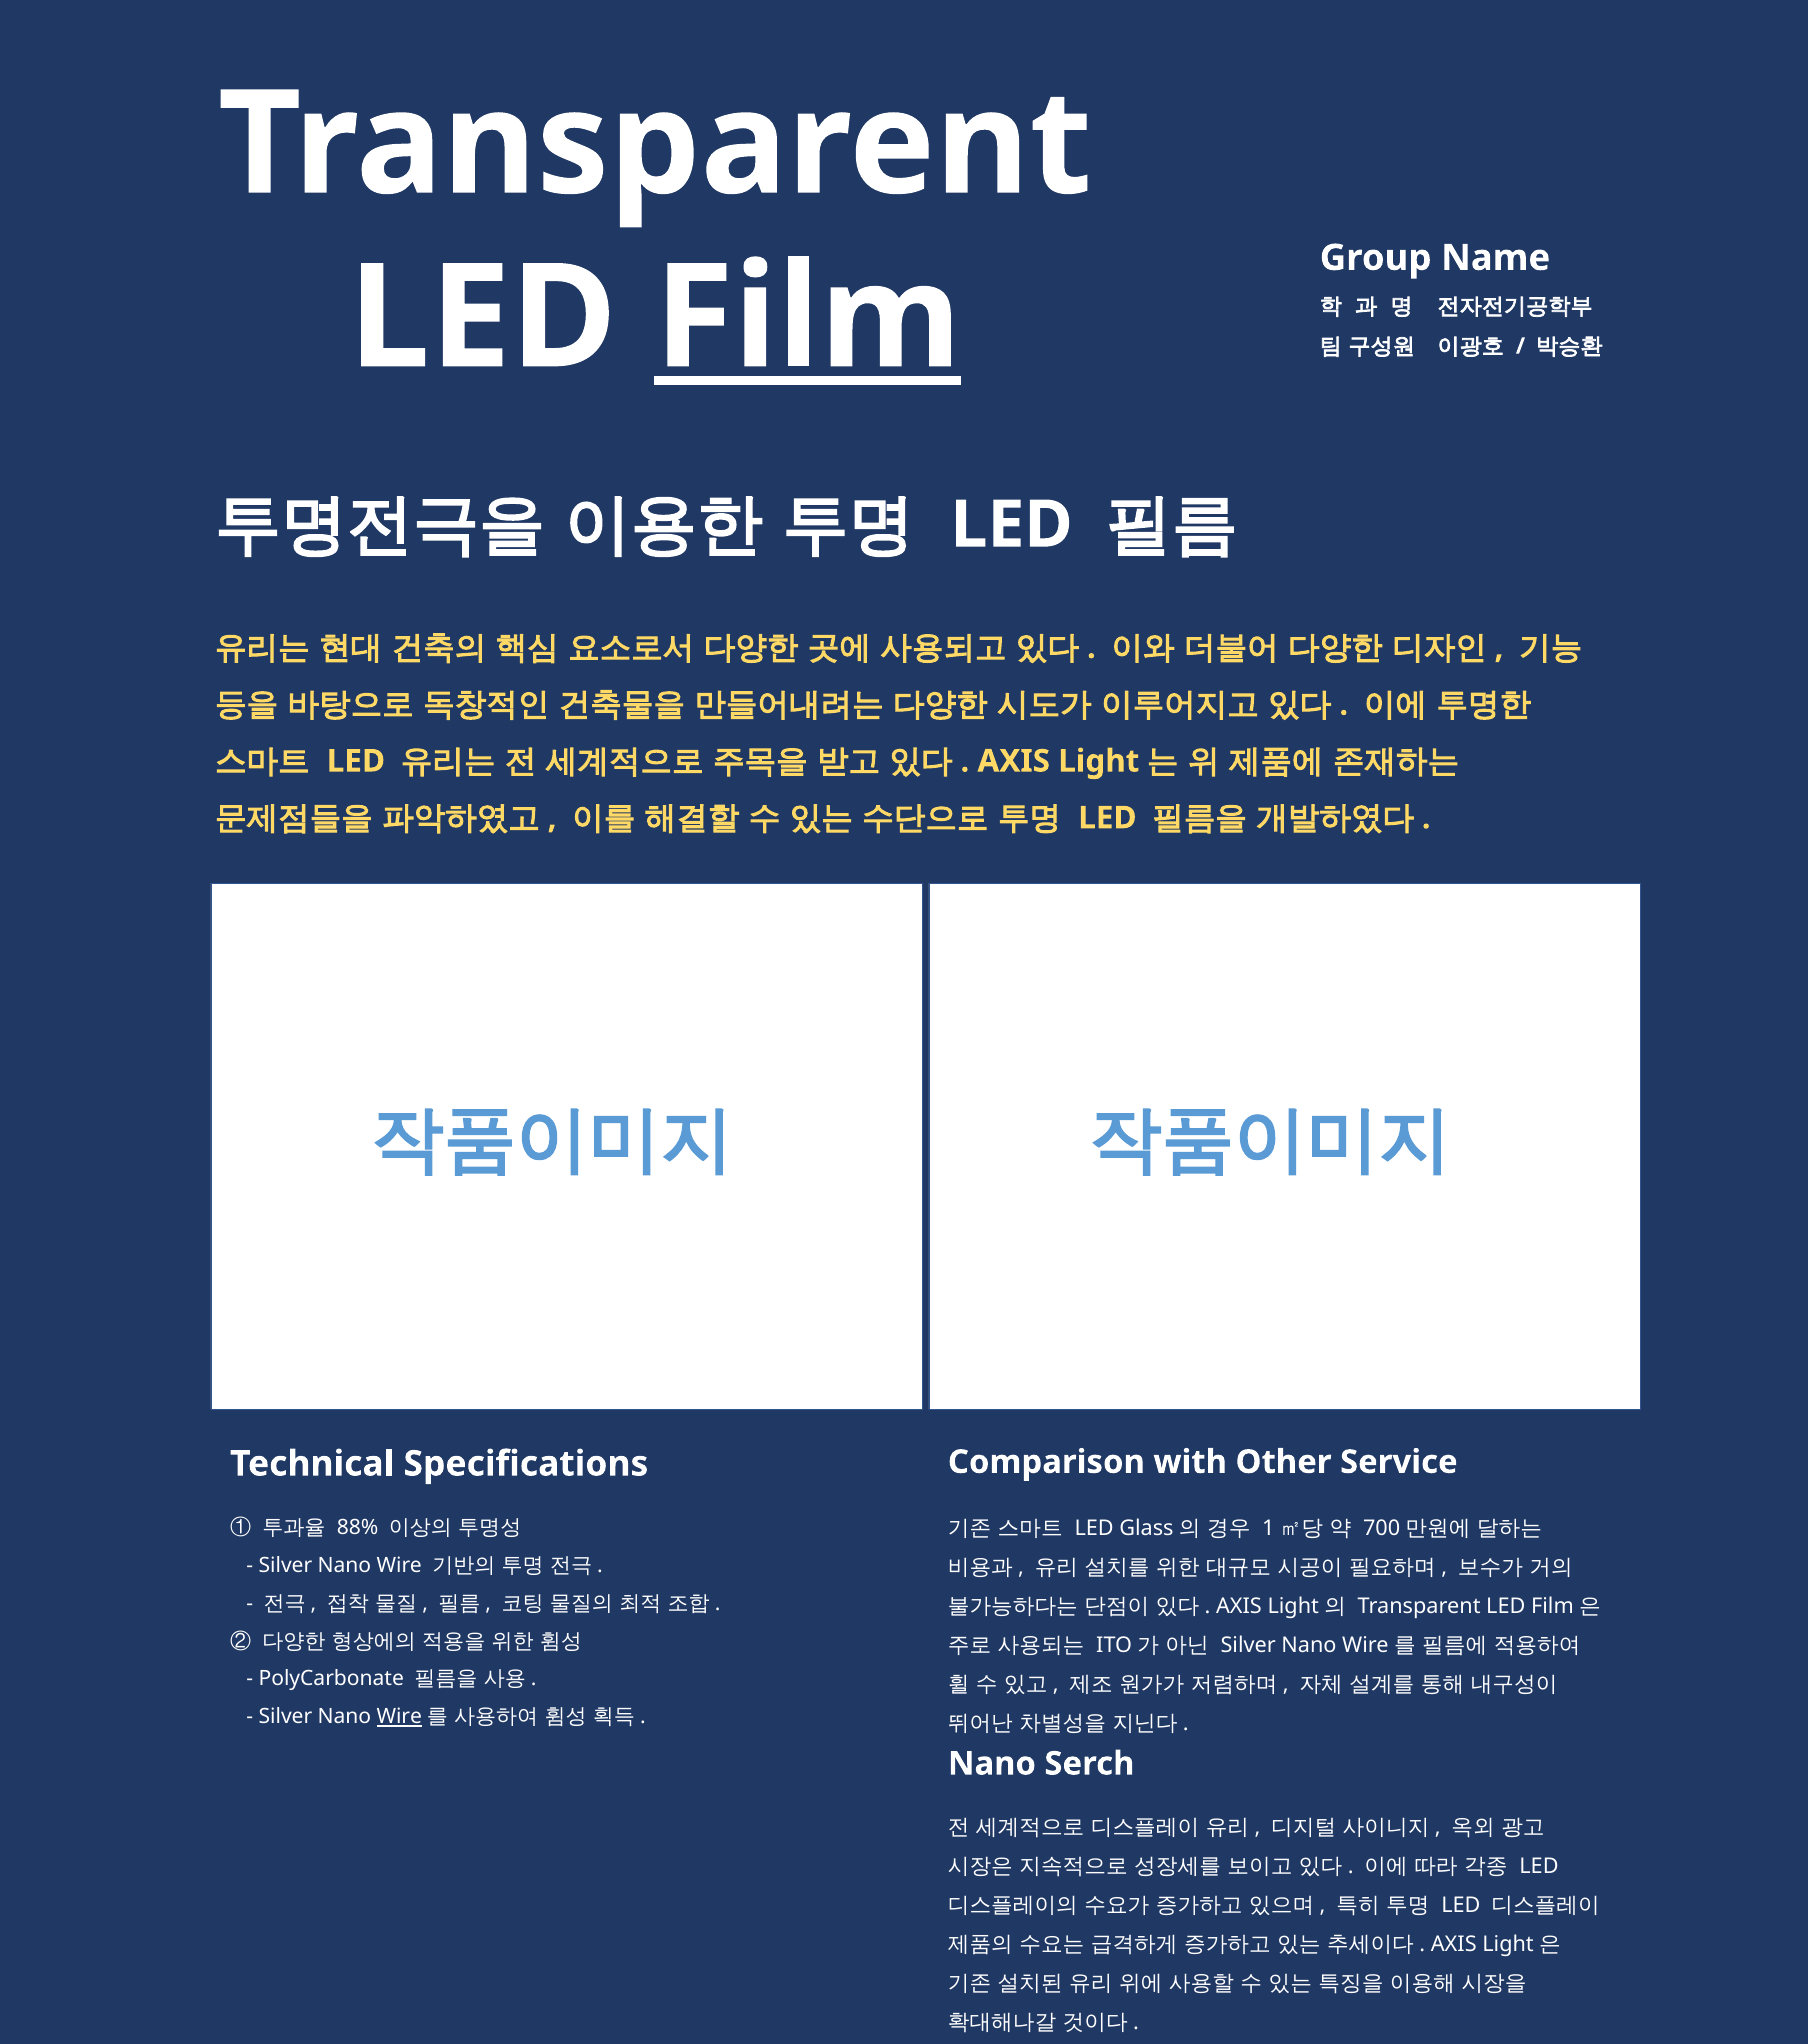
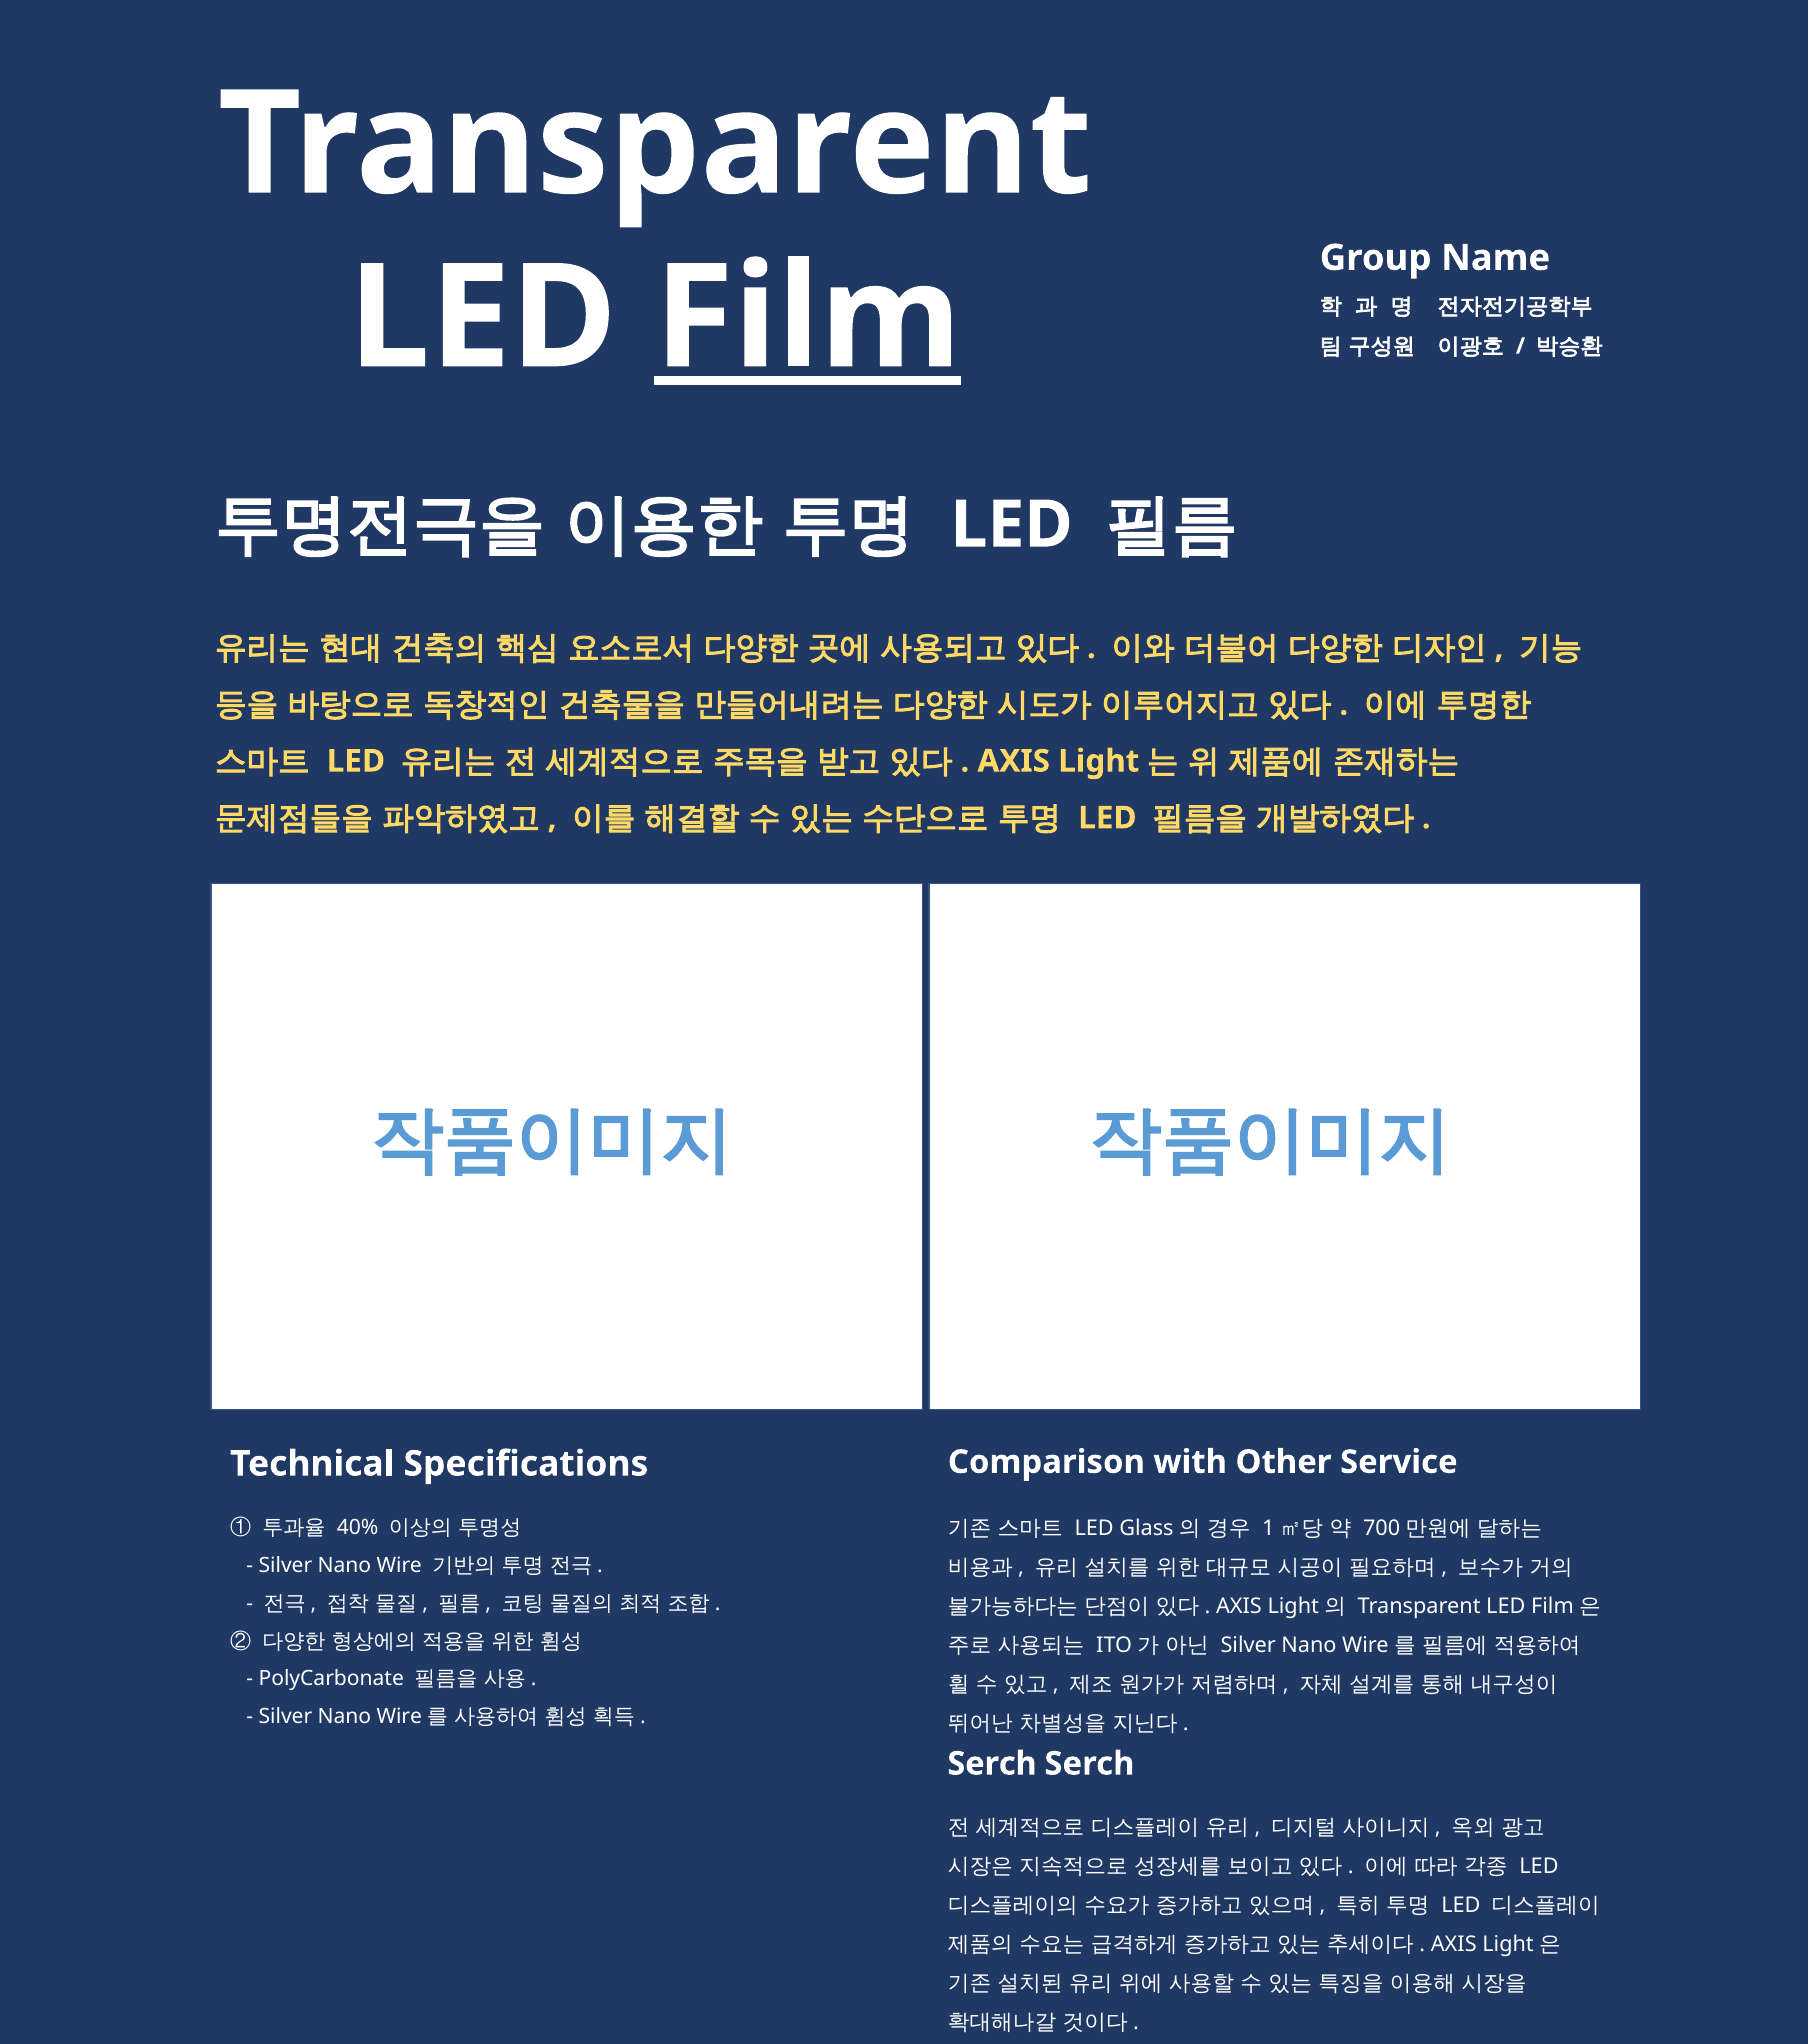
88%: 88% -> 40% (358, 1527)
Wire underline: present -> none (399, 1717)
Nano: Nano -> Serch (992, 1764)
